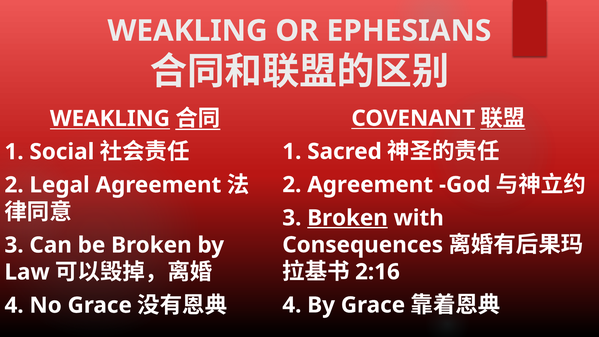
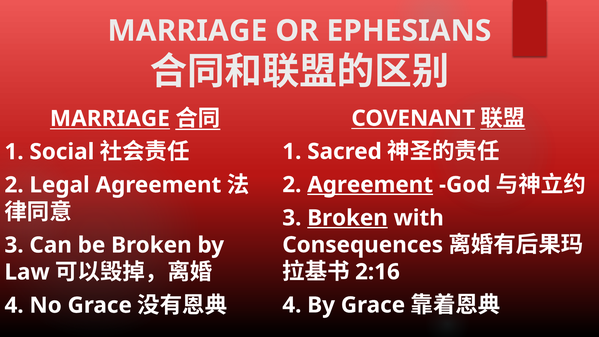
WEAKLING: WEAKLING -> MARRIAGE (187, 31)
WEAKLING: WEAKLING -> MARRIAGE (110, 119)
Agreement underline: none -> present (370, 185)
